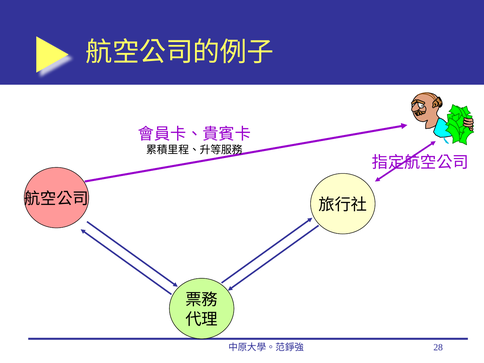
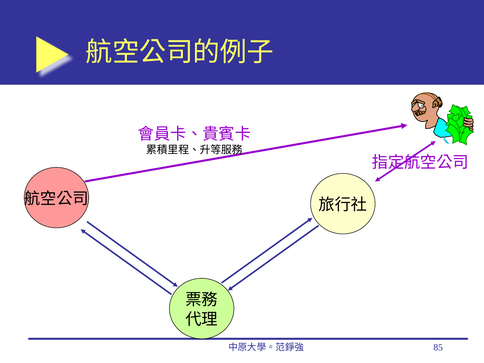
28: 28 -> 85 (438, 348)
